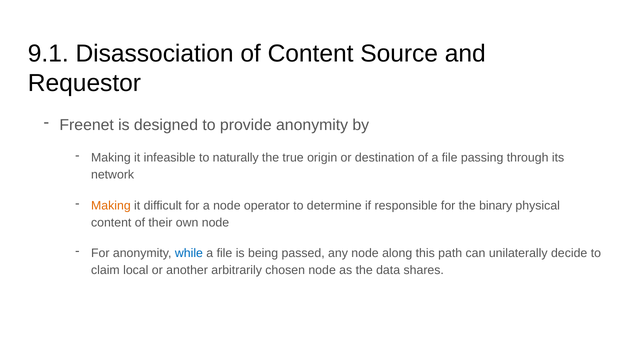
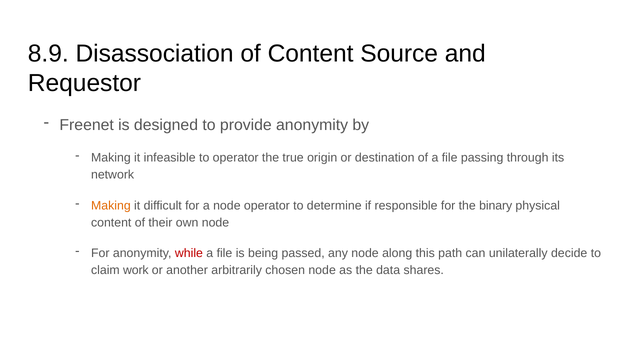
9.1: 9.1 -> 8.9 (48, 54)
to naturally: naturally -> operator (236, 158)
while colour: blue -> red (189, 254)
local: local -> work (136, 271)
